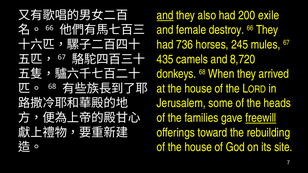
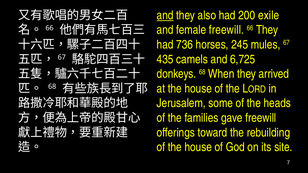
female destroy: destroy -> freewill (226, 30)
8,720: 8,720 -> 6,725 (243, 59)
freewill underline: present -> none (261, 118)
